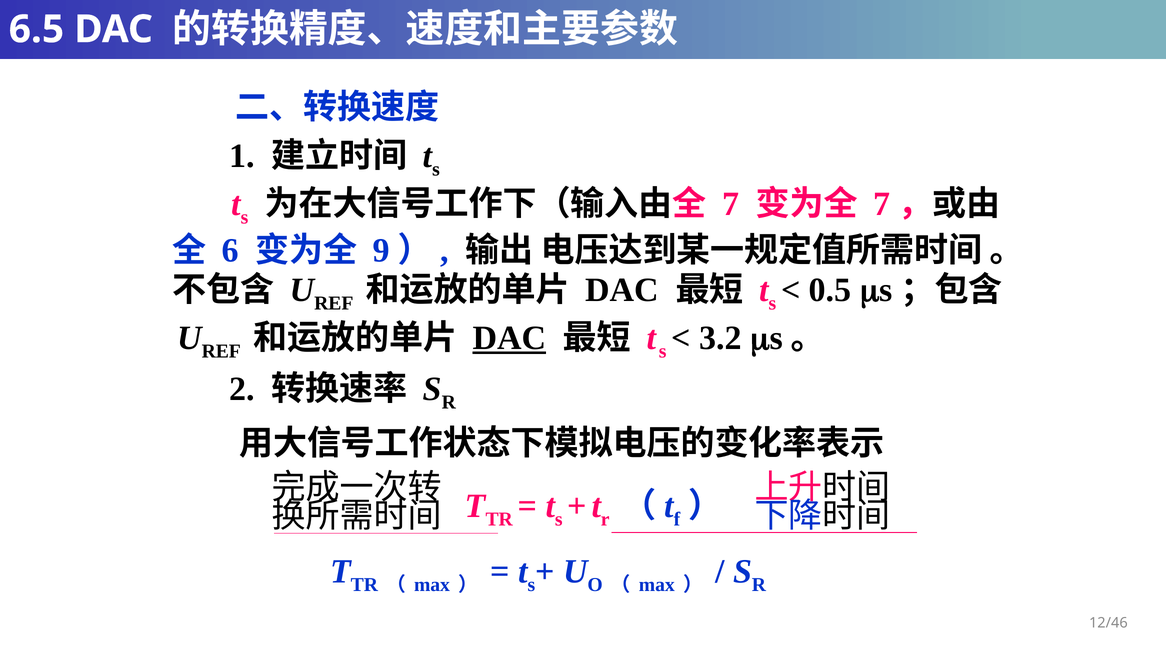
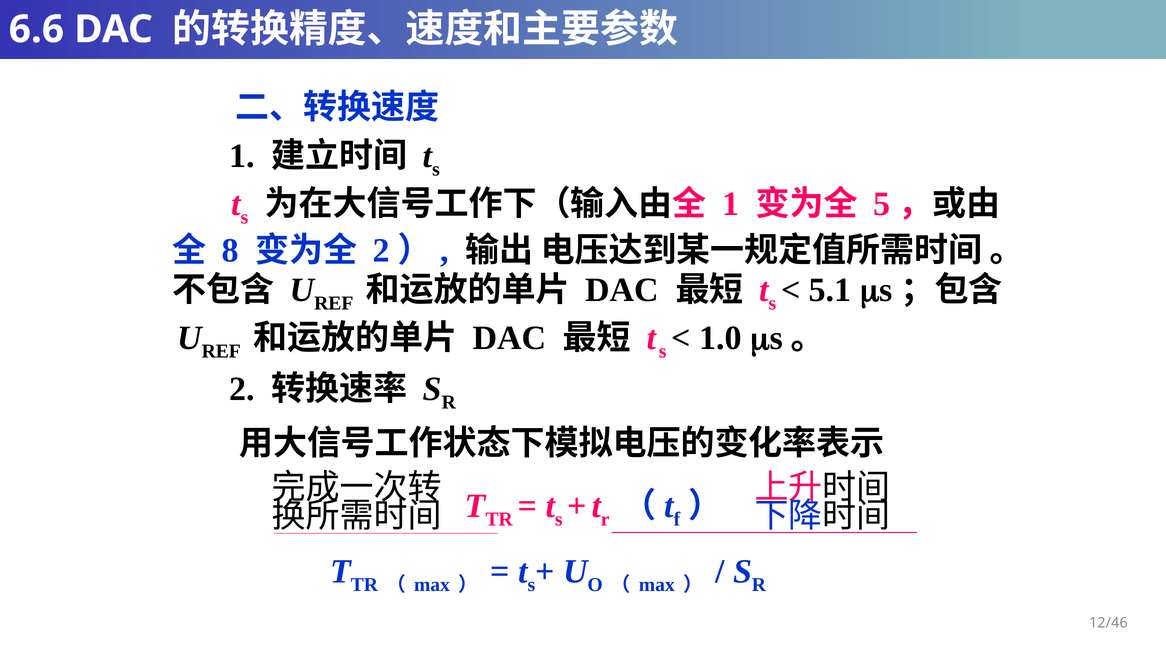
6.5: 6.5 -> 6.6 (36, 29)
7: 7 -> 1 (731, 204)
7: 7 -> 5 (882, 204)
6: 6 -> 8 (230, 251)
9: 9 -> 2 (381, 251)
0.5: 0.5 -> 5.1 (830, 290)
DAC underline: present -> none (510, 338)
3.2: 3.2 -> 1.0 (720, 338)
